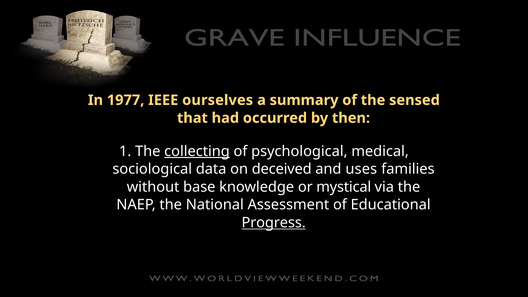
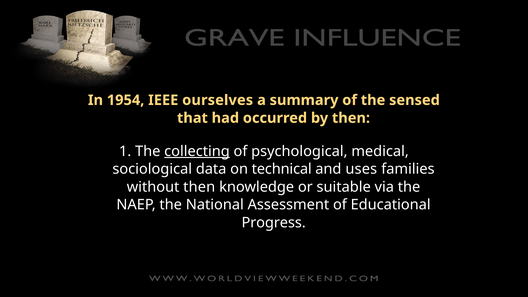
1977: 1977 -> 1954 (126, 100)
deceived: deceived -> technical (282, 169)
without base: base -> then (199, 187)
mystical: mystical -> suitable (344, 187)
Progress underline: present -> none (274, 223)
